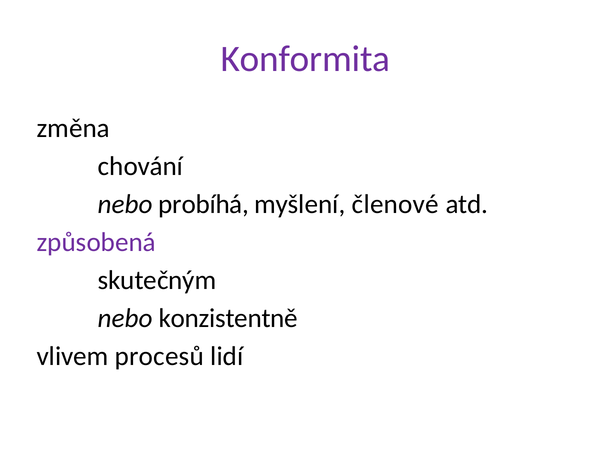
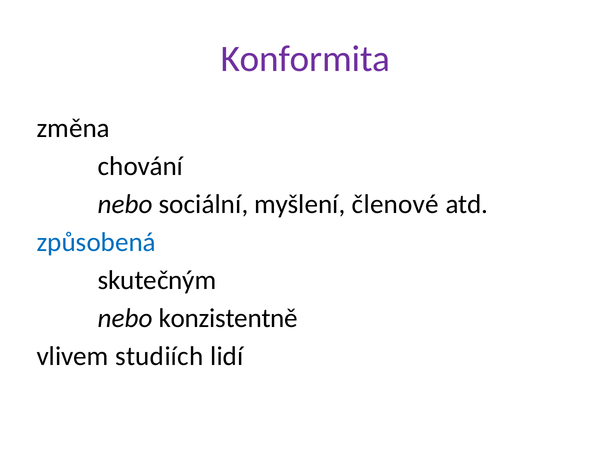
probíhá: probíhá -> sociální (204, 204)
způsobená colour: purple -> blue (96, 242)
procesů: procesů -> studiích (159, 356)
